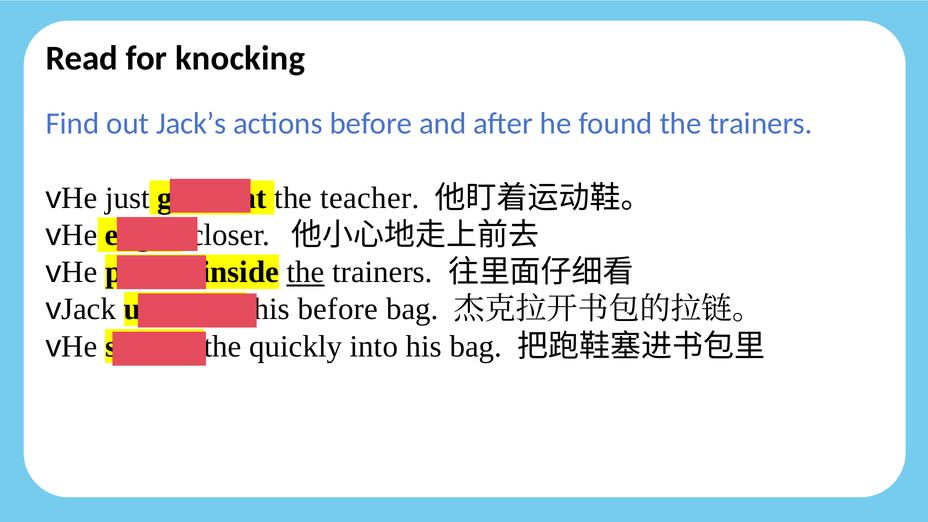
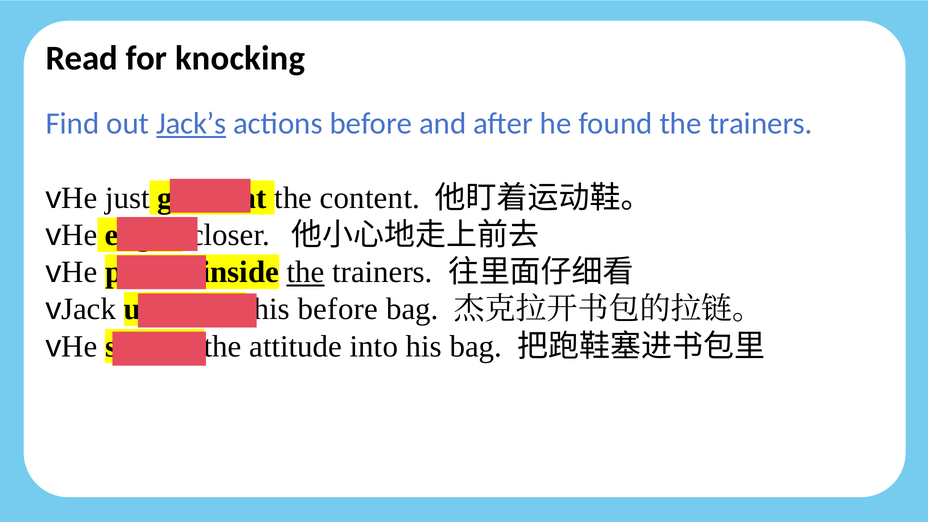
Jack’s underline: none -> present (191, 124)
teacher: teacher -> content (370, 198)
quickly: quickly -> attitude (296, 346)
